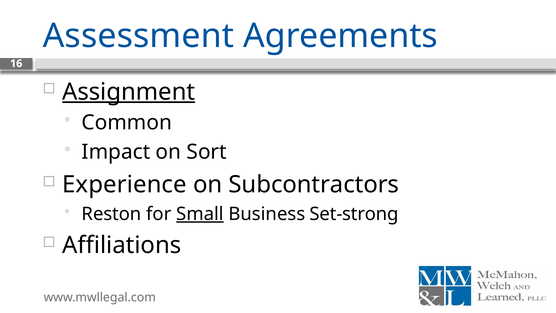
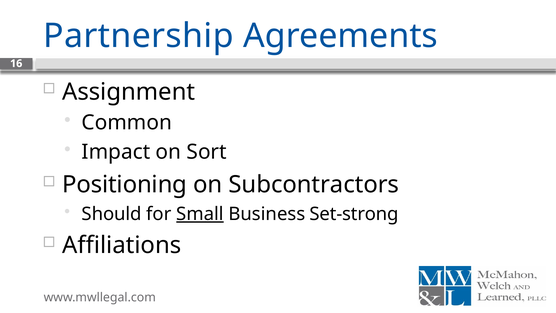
Assessment: Assessment -> Partnership (138, 36)
Assignment underline: present -> none (129, 92)
Experience: Experience -> Positioning (125, 184)
Reston: Reston -> Should (112, 214)
